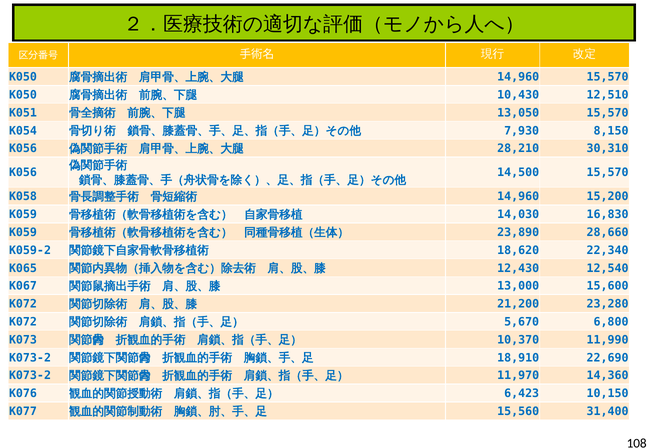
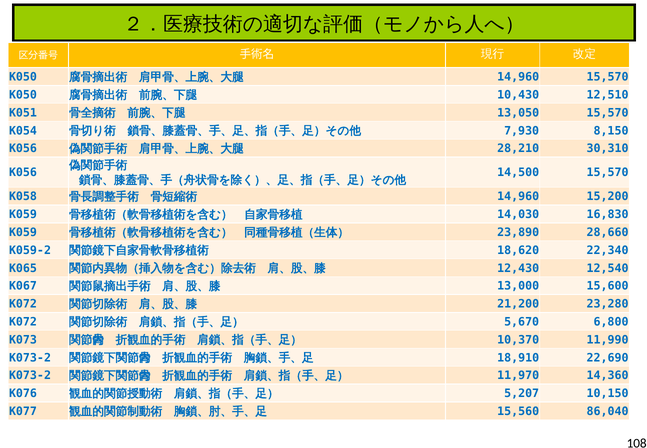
6,423: 6,423 -> 5,207 (522, 393)
31,400: 31,400 -> 86,040 (608, 411)
